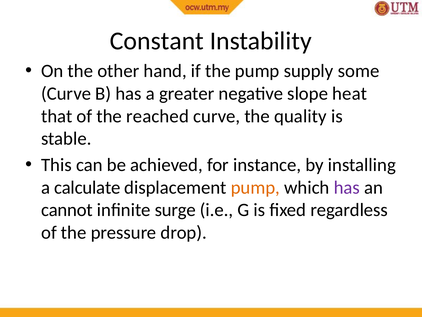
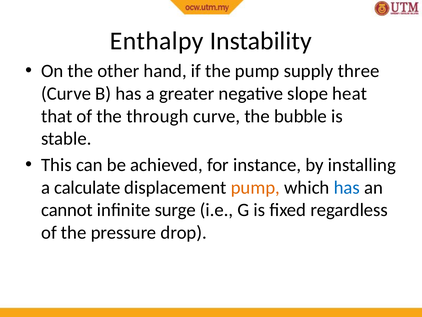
Constant: Constant -> Enthalpy (157, 41)
some: some -> three (359, 71)
reached: reached -> through (158, 116)
quality: quality -> bubble (301, 116)
has colour: purple -> blue (347, 187)
